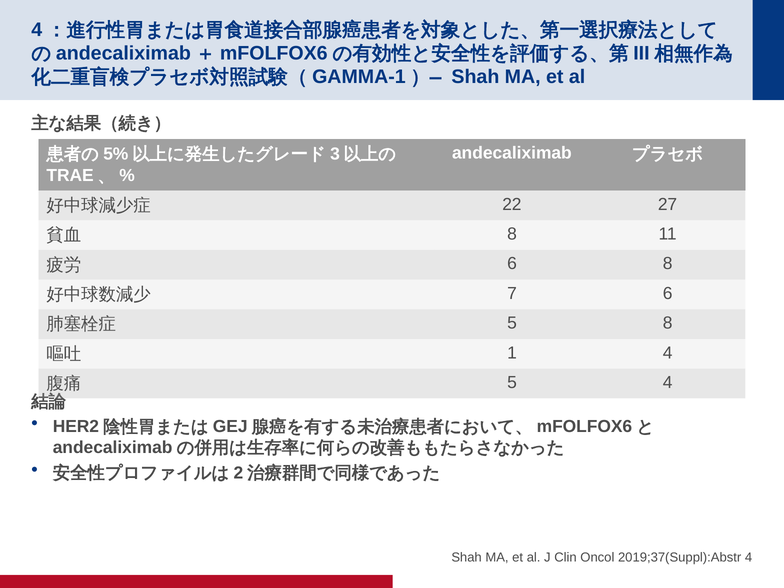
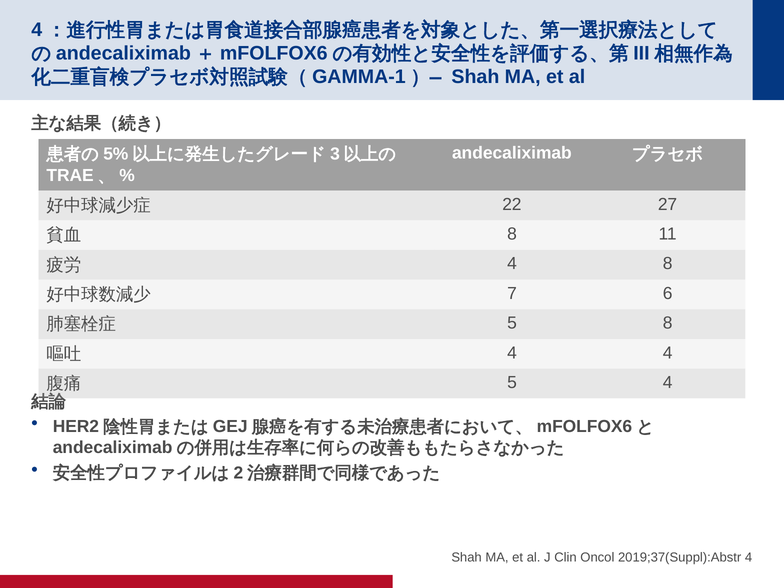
6: 6 -> 4 (512, 264)
1: 1 -> 4 (512, 353)
